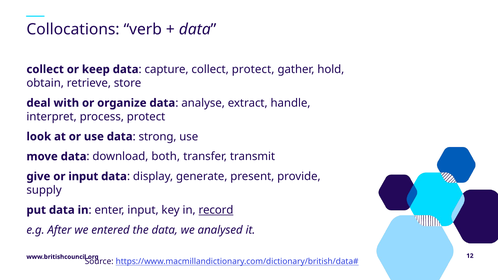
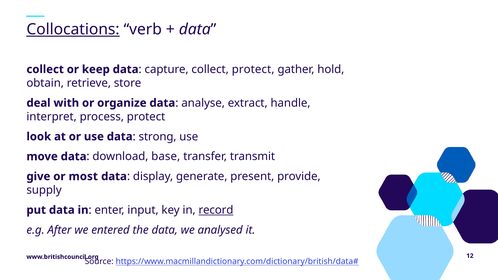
Collocations underline: none -> present (73, 29)
both: both -> base (166, 157)
or input: input -> most (83, 176)
